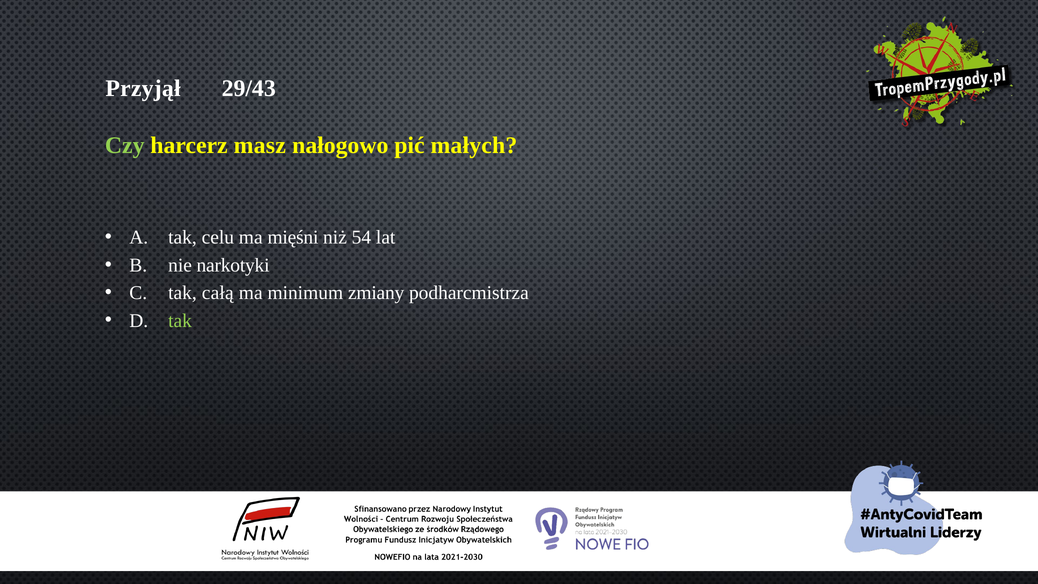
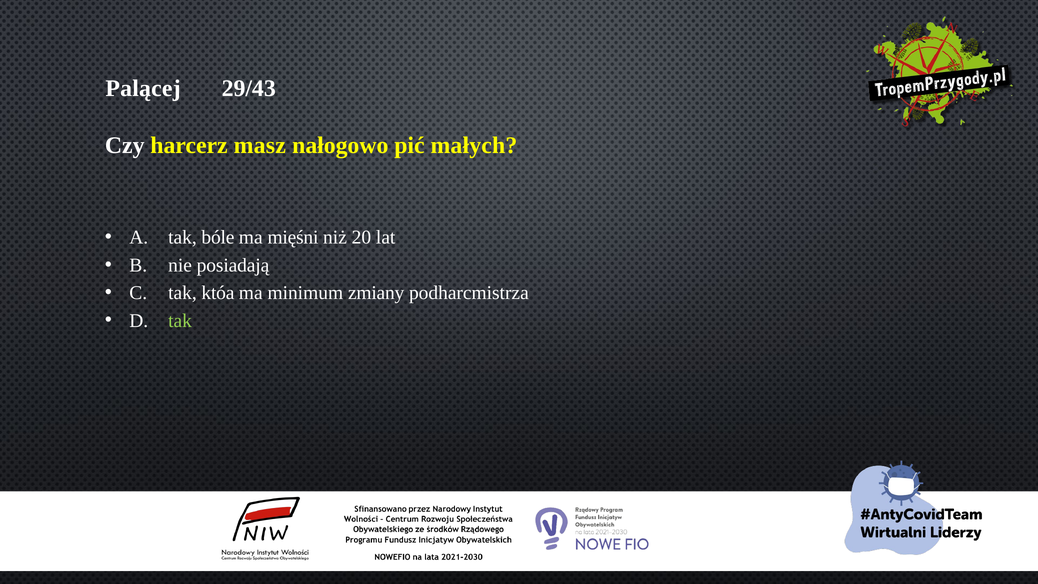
Przyjął: Przyjął -> Palącej (143, 88)
Czy colour: light green -> white (125, 145)
celu: celu -> bóle (218, 238)
54: 54 -> 20 (361, 238)
narkotyki: narkotyki -> posiadają (233, 265)
całą: całą -> któa (218, 293)
